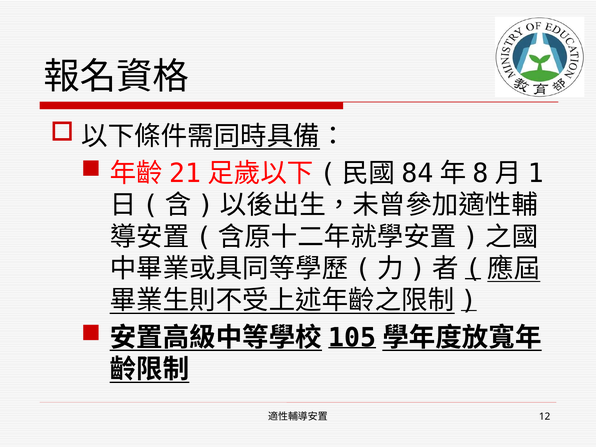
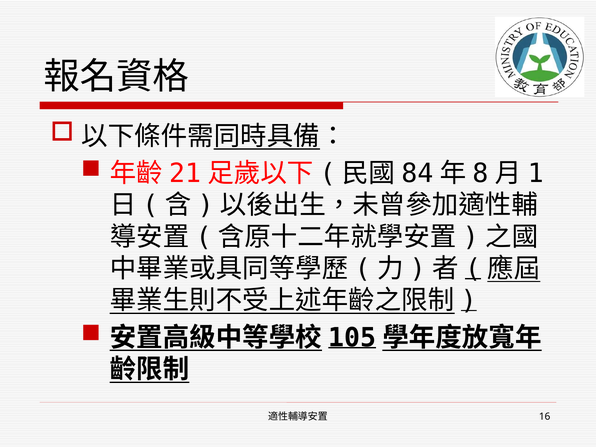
12: 12 -> 16 (545, 417)
